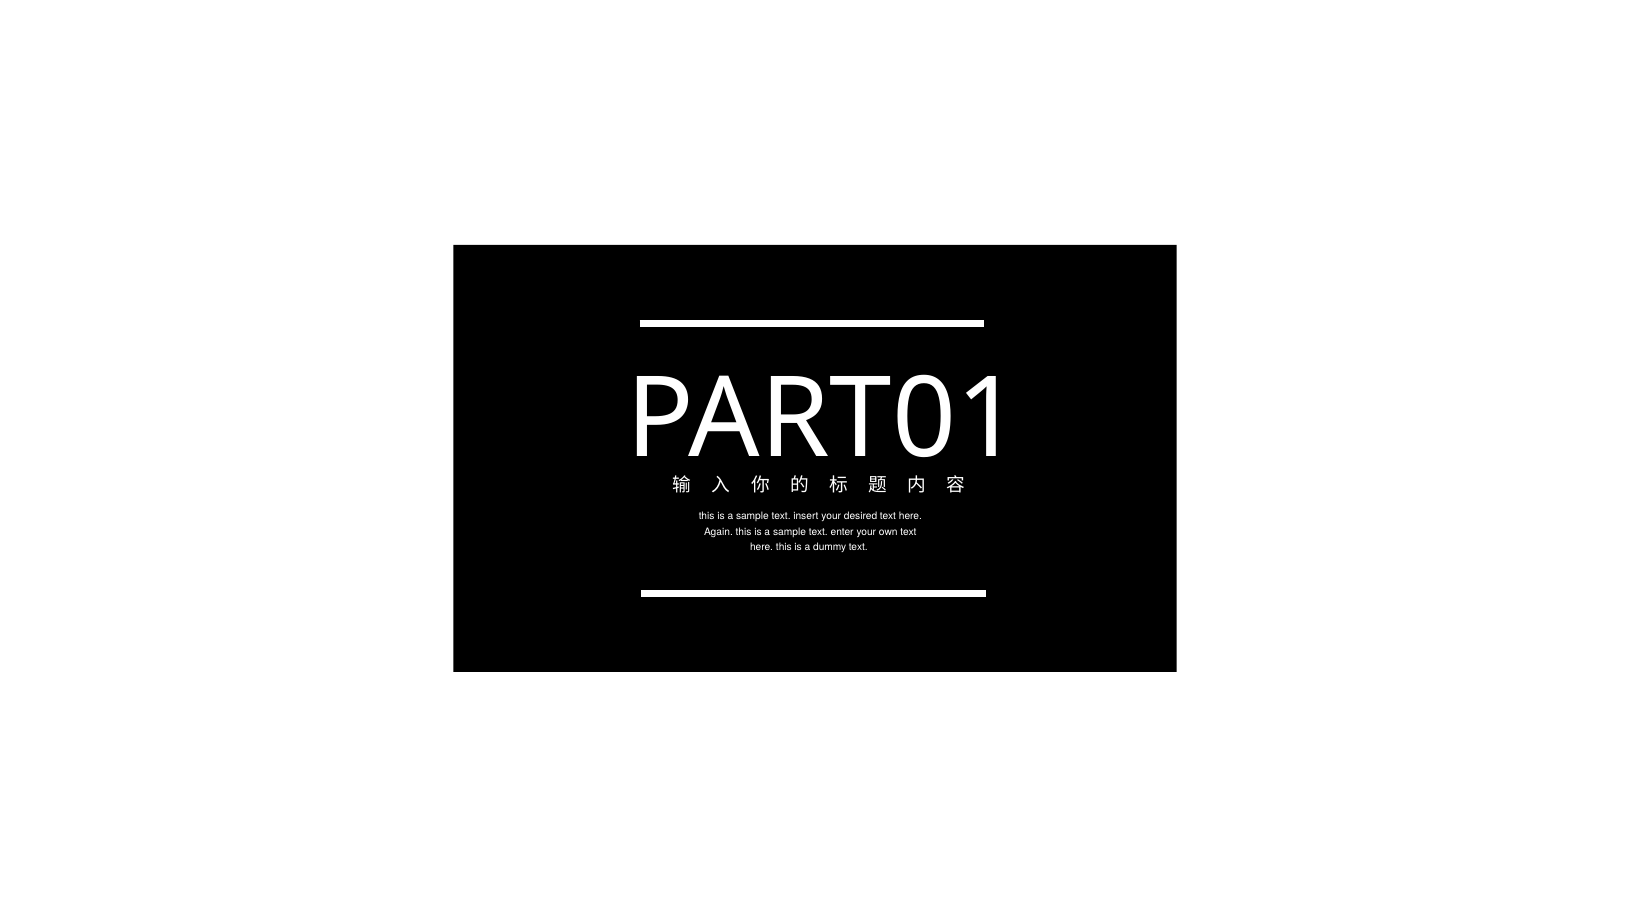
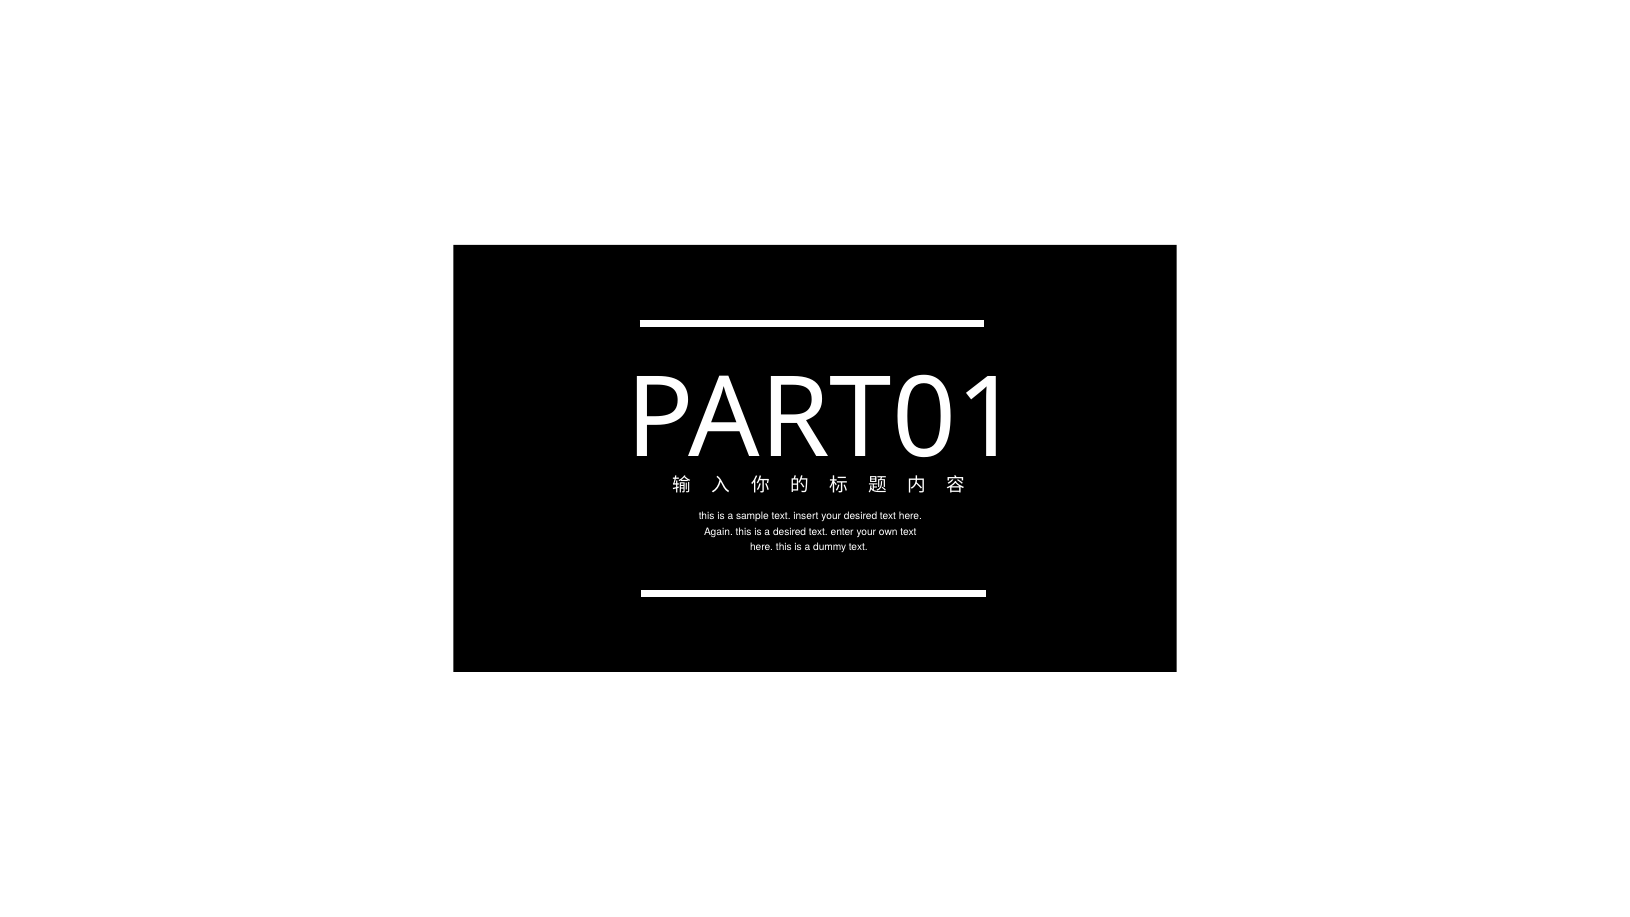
sample: sample -> desired (790, 532)
